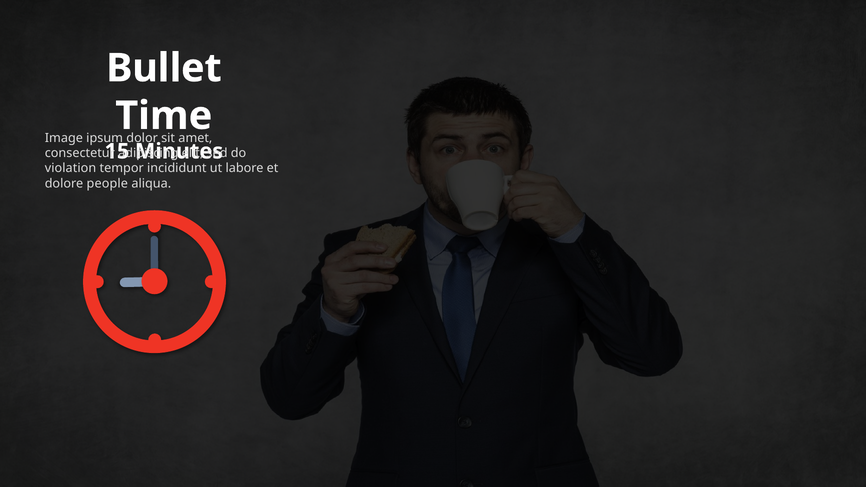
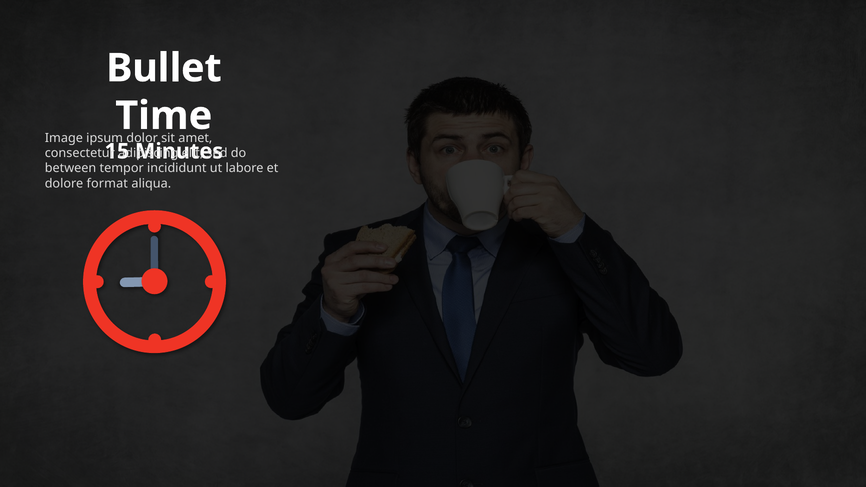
violation: violation -> between (71, 168)
people: people -> format (107, 183)
